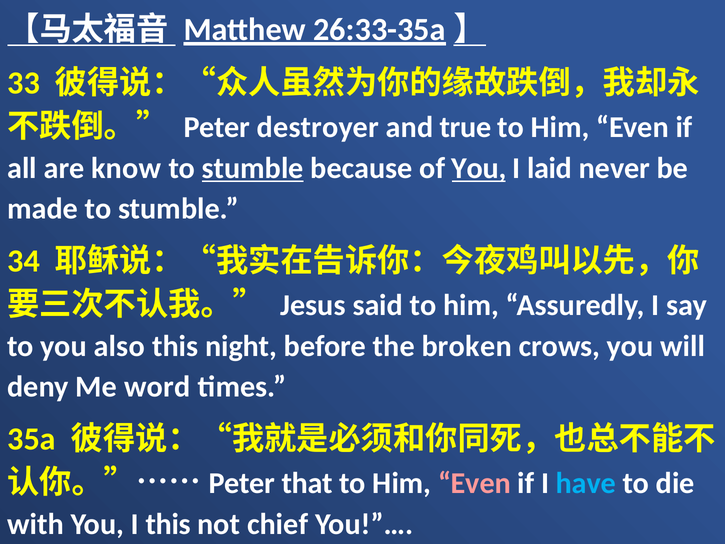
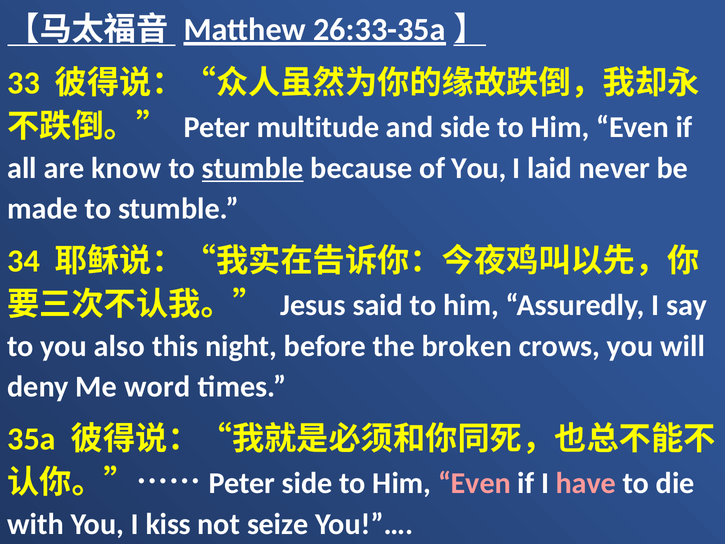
destroyer: destroyer -> multitude (318, 127)
and true: true -> side (465, 127)
You underline: present -> none (479, 168)
that: that -> side (307, 483)
have colour: light blue -> pink (586, 483)
I this: this -> kiss (168, 524)
chief: chief -> seize (278, 524)
